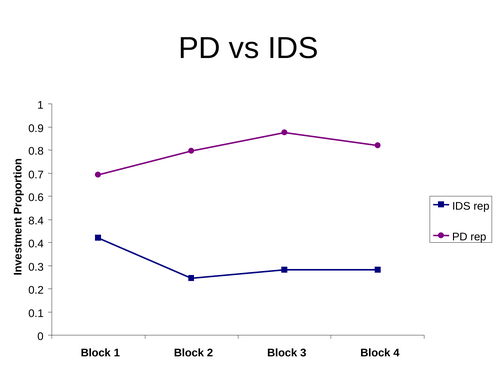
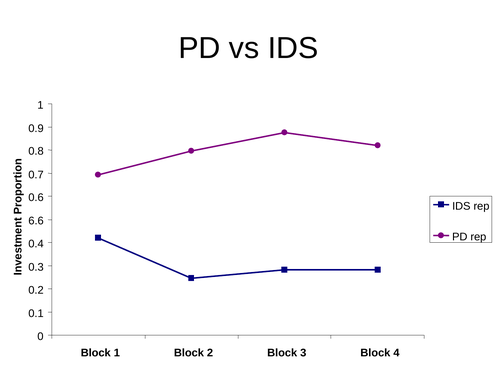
8.4: 8.4 -> 6.6 (36, 221)
